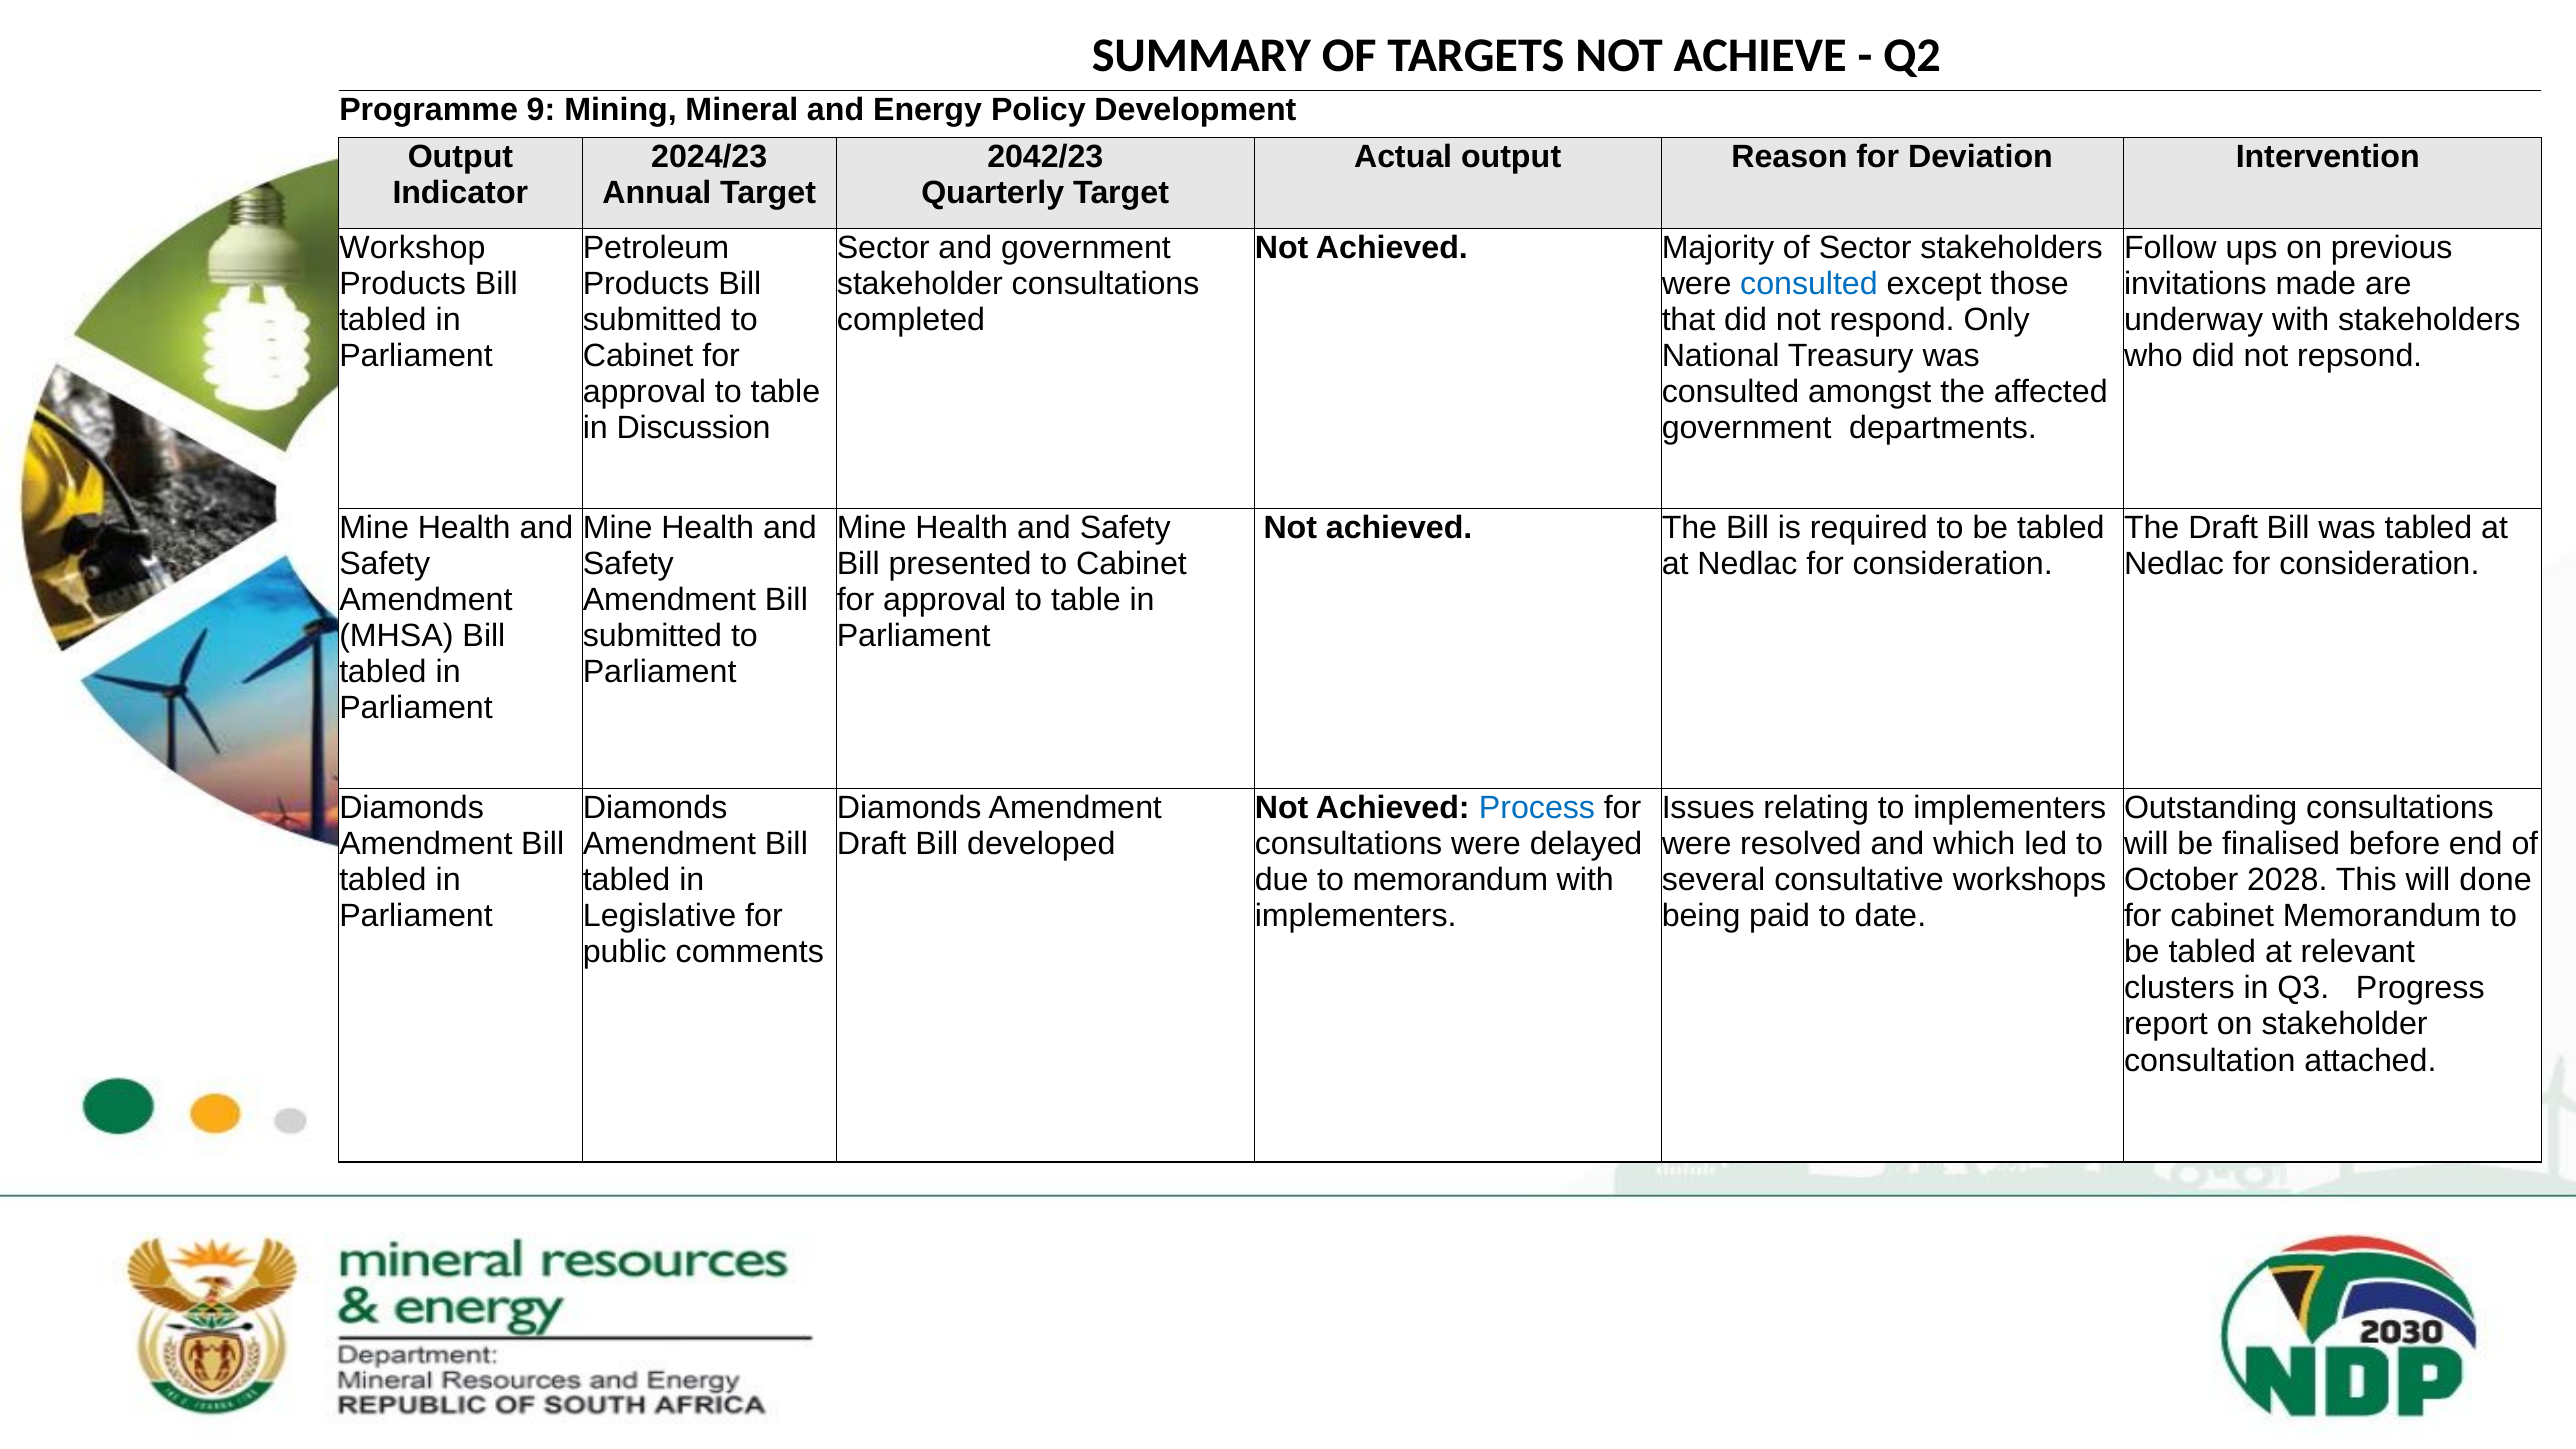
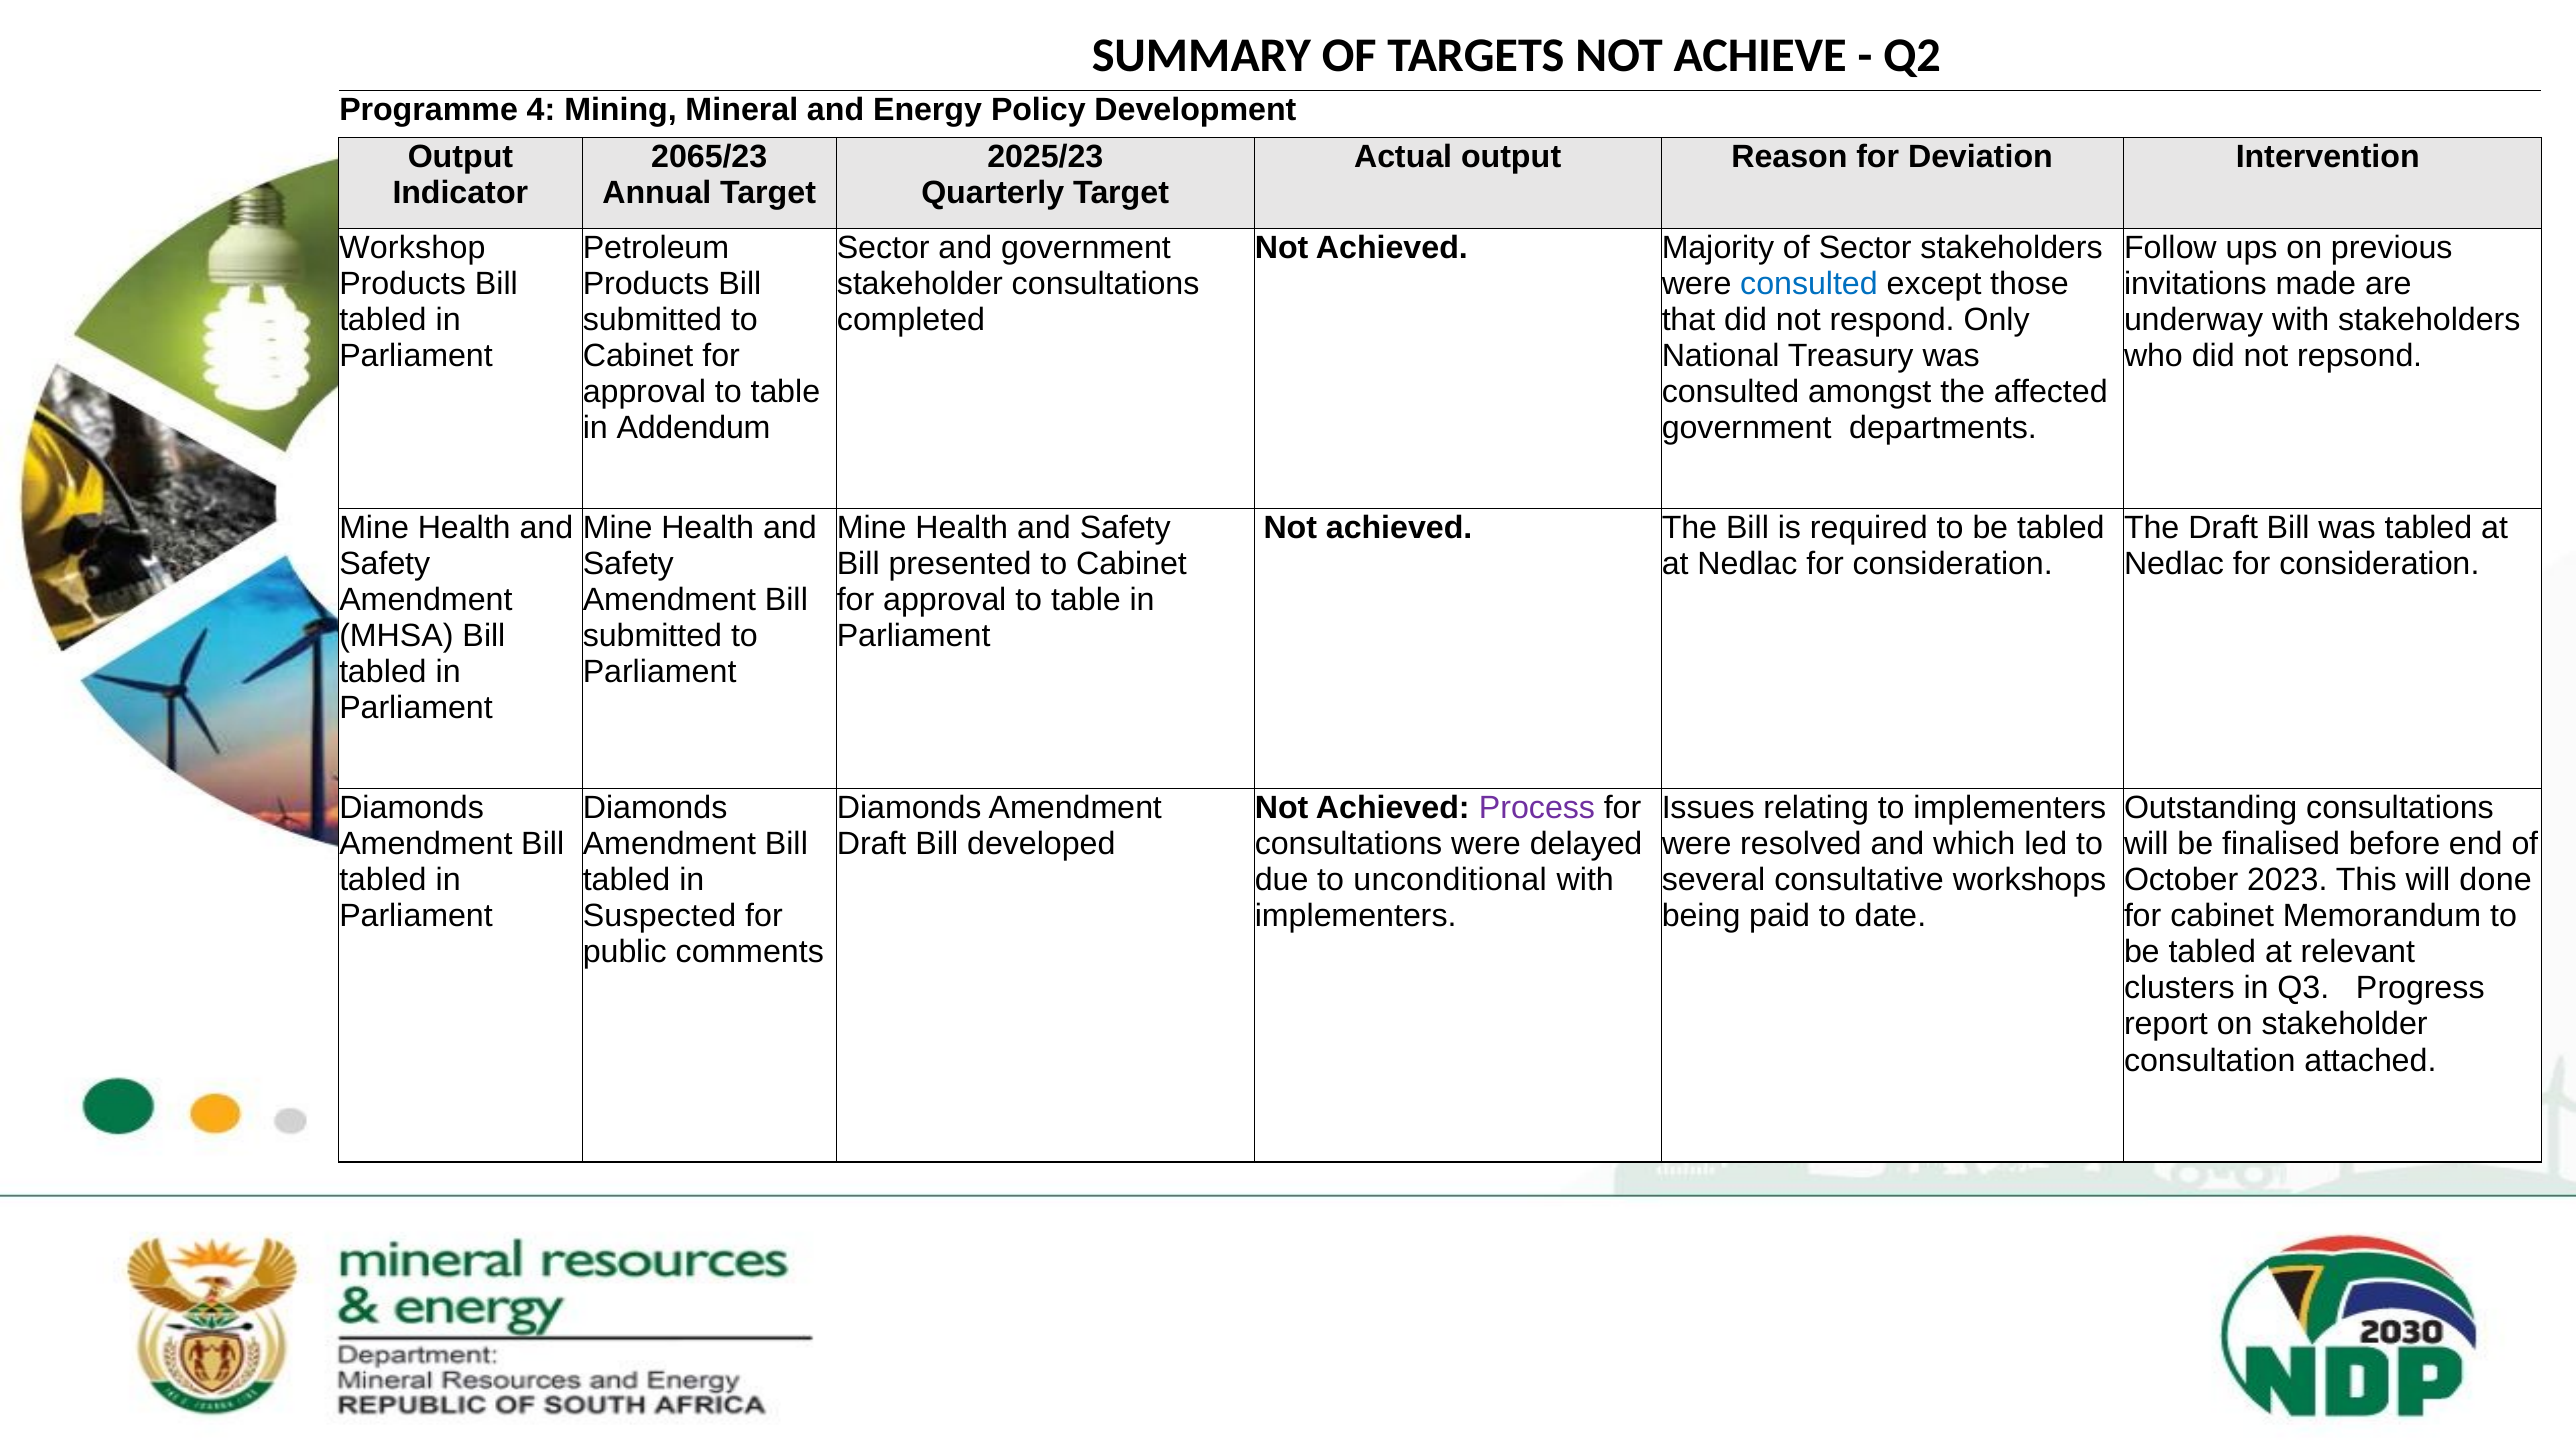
9: 9 -> 4 (541, 110)
2024/23: 2024/23 -> 2065/23 (709, 157)
2042/23: 2042/23 -> 2025/23 (1045, 157)
Discussion: Discussion -> Addendum (694, 428)
Process colour: blue -> purple (1537, 808)
to memorandum: memorandum -> unconditional (1450, 880)
2028: 2028 -> 2023 (2287, 880)
Legislative: Legislative -> Suspected (660, 916)
